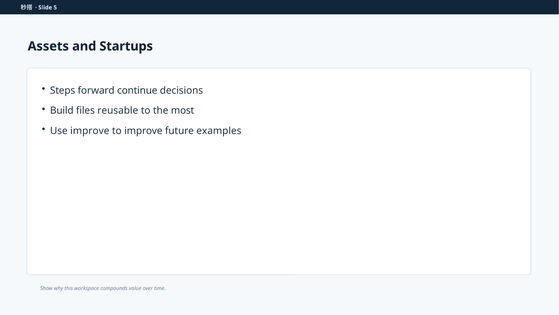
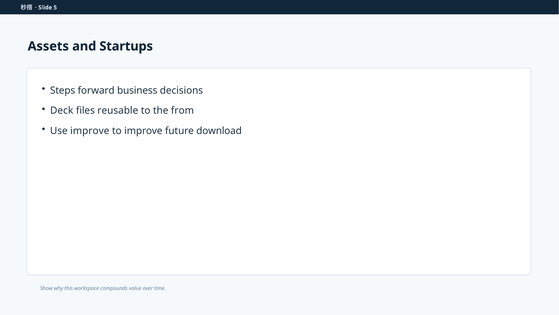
continue: continue -> business (137, 90)
Build: Build -> Deck (62, 111)
most: most -> from (182, 111)
examples: examples -> download (219, 131)
